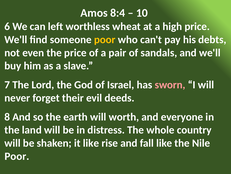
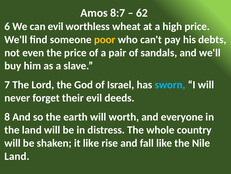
8:4: 8:4 -> 8:7 (118, 13)
10: 10 -> 62 (142, 13)
can left: left -> evil (56, 26)
sworn colour: pink -> light blue (170, 84)
Poor: Poor -> Land (17, 156)
